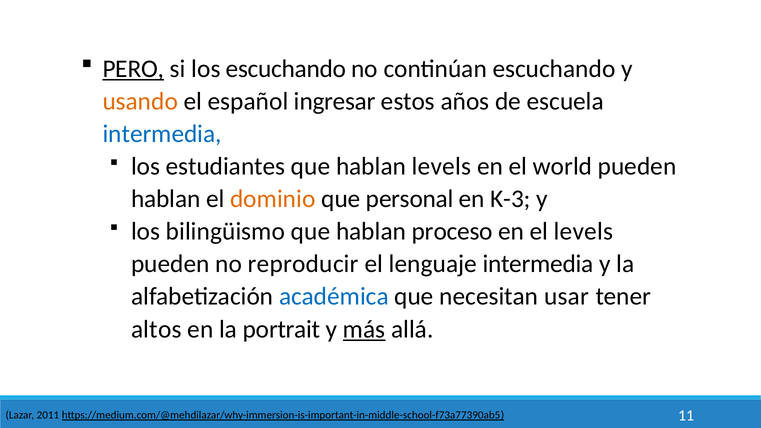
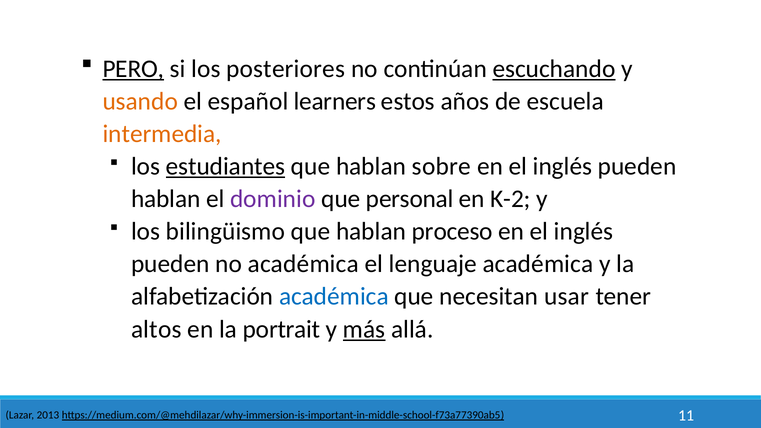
los escuchando: escuchando -> posteriores (286, 69)
escuchando underline: none -> present (554, 69)
ingresar: ingresar -> learners (335, 101)
intermedia colour: blue -> orange (162, 134)
estudiantes underline: none -> present (226, 166)
hablan levels: levels -> sobre (441, 166)
world: world -> inglés (562, 166)
dominio colour: orange -> purple (273, 199)
K-3: K-3 -> K-2 (511, 199)
levels: levels -> inglés (584, 232)
no reproducir: reproducir -> académica (303, 264)
lenguaje intermedia: intermedia -> académica (538, 264)
2011: 2011 -> 2013 (48, 415)
